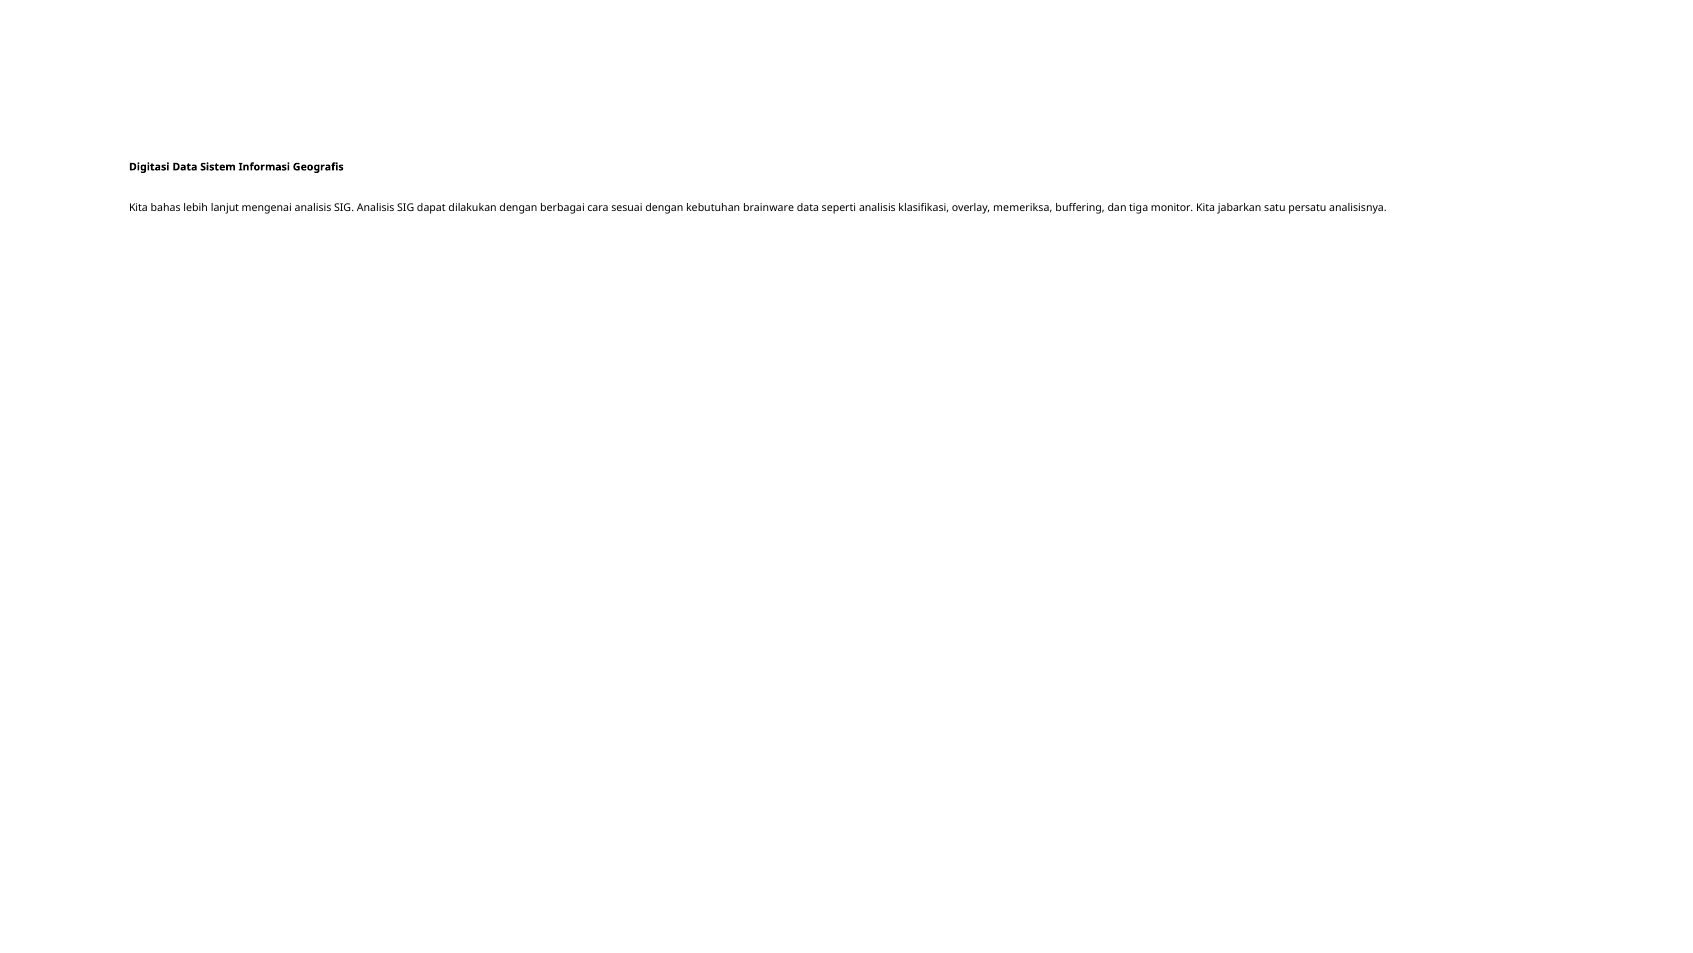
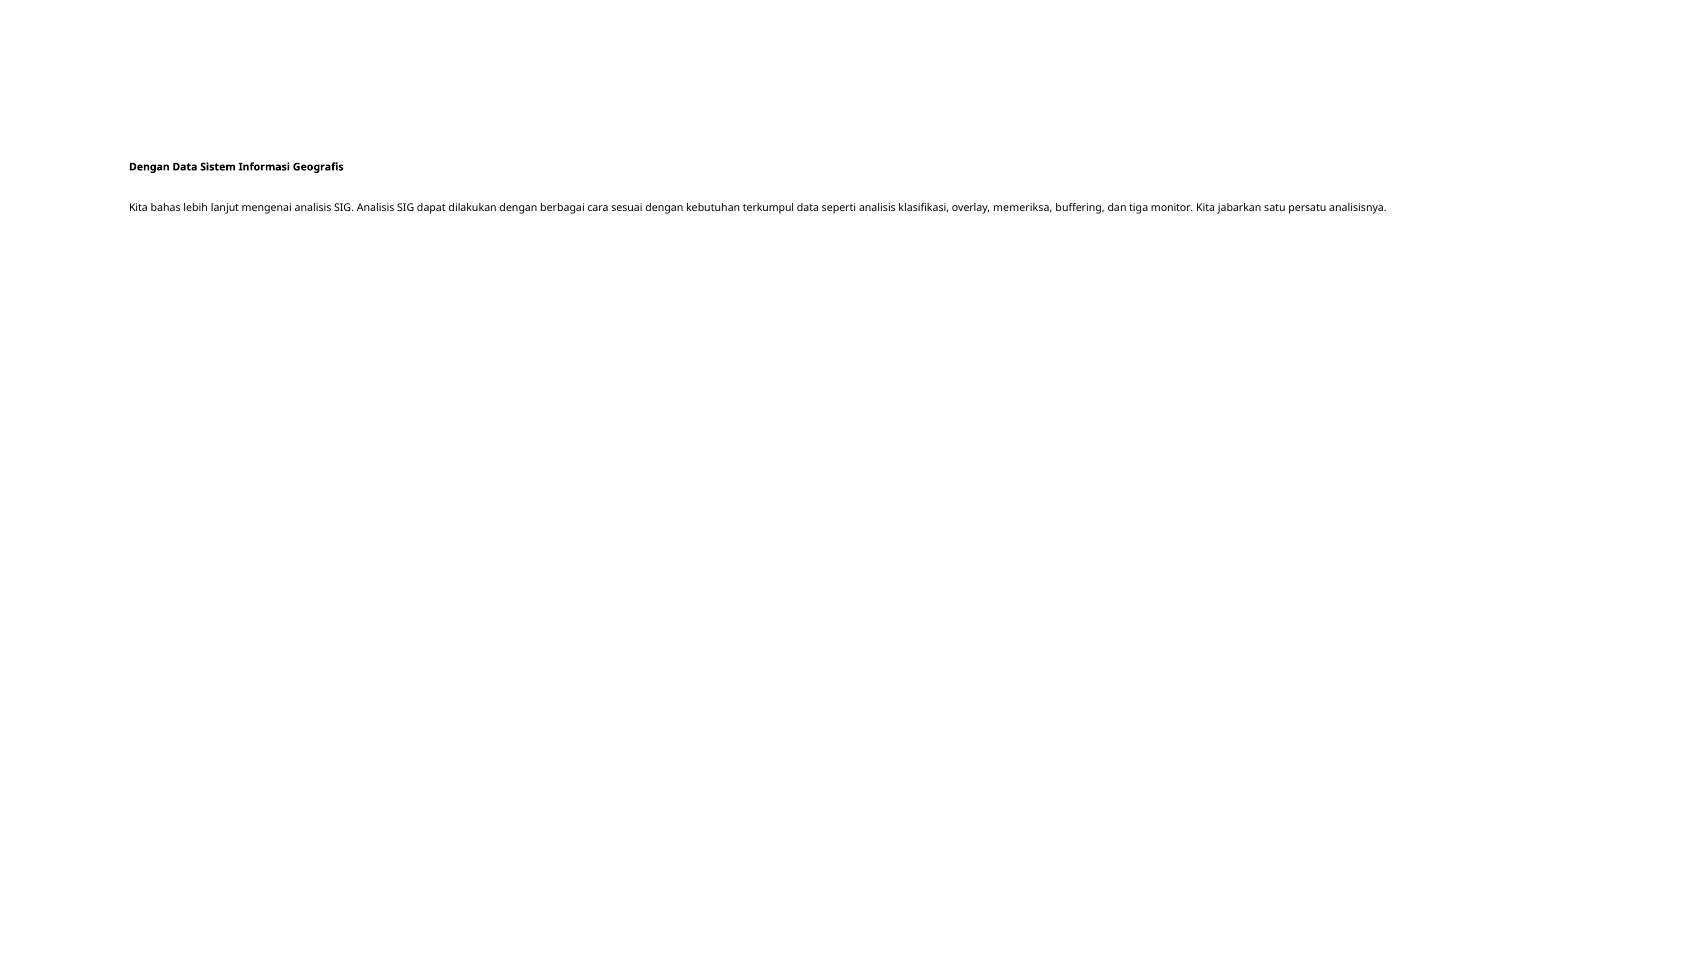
Digitasi: Digitasi -> Dengan (149, 167)
brainware: brainware -> terkumpul (769, 208)
